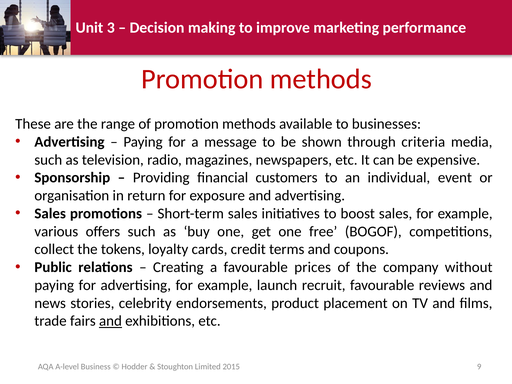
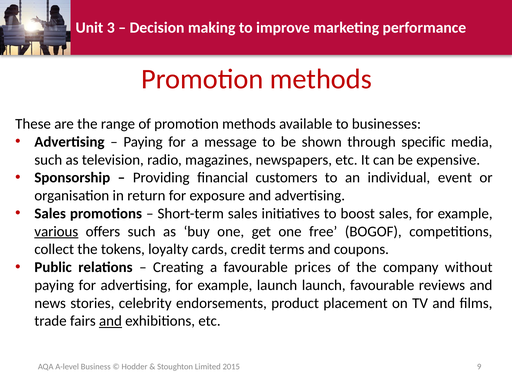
criteria: criteria -> specific (423, 142)
various underline: none -> present (56, 231)
launch recruit: recruit -> launch (324, 285)
